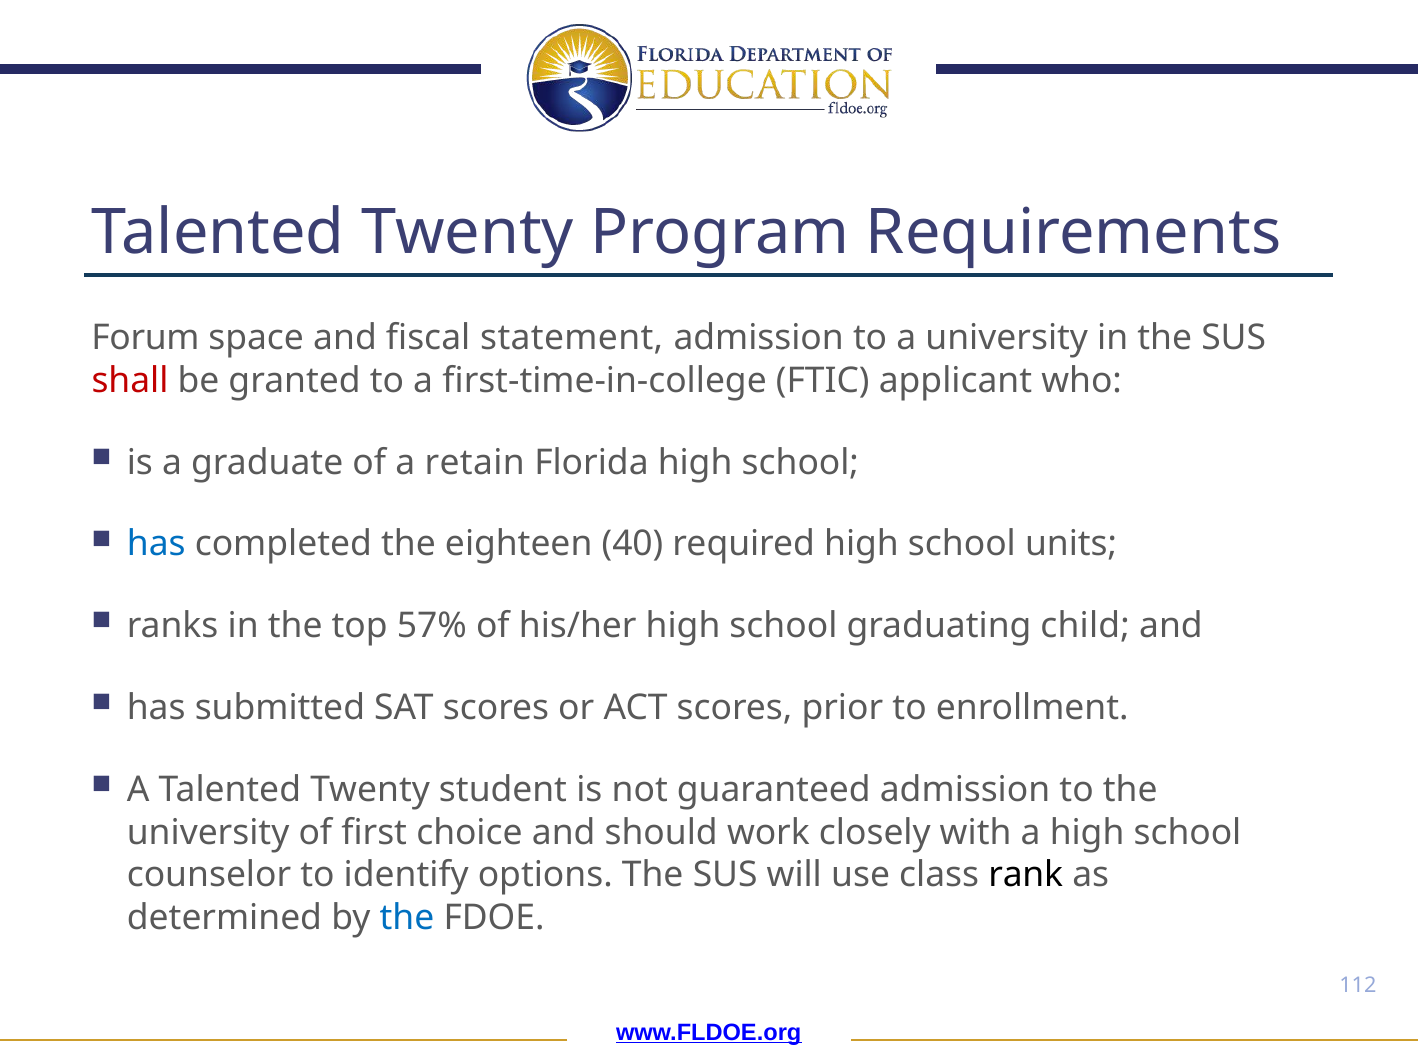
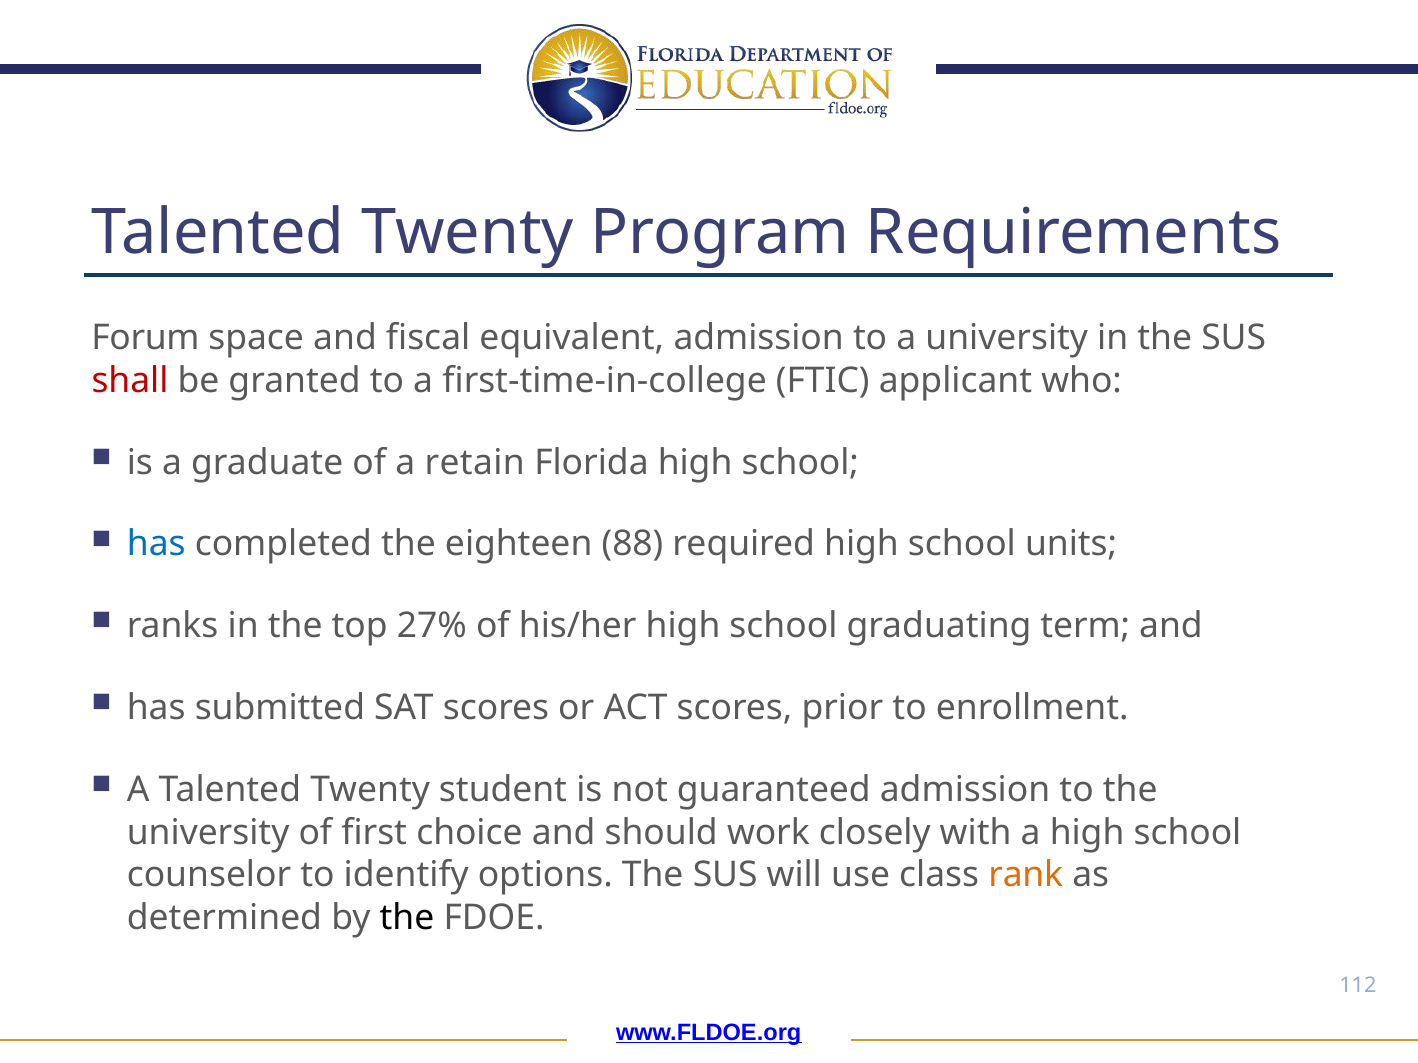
statement: statement -> equivalent (572, 338)
40: 40 -> 88 (633, 545)
57%: 57% -> 27% (432, 626)
child: child -> term (1085, 626)
rank colour: black -> orange (1026, 875)
the colour: blue -> black (407, 918)
